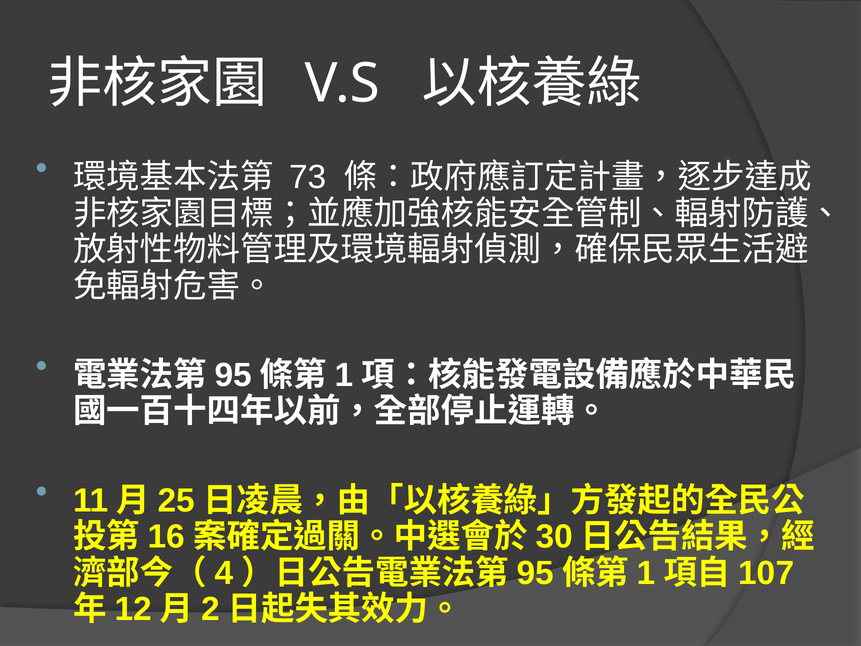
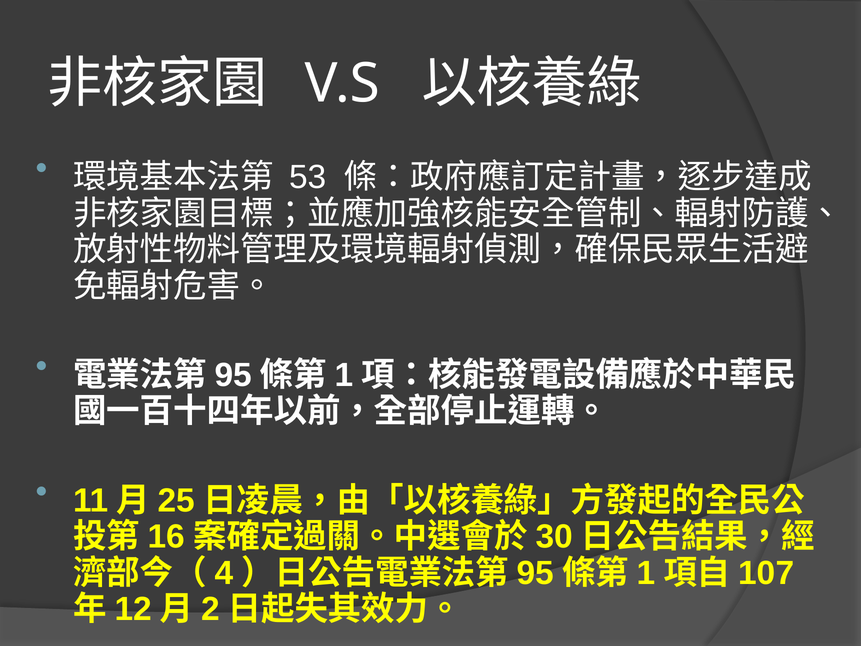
73: 73 -> 53 (308, 177)
